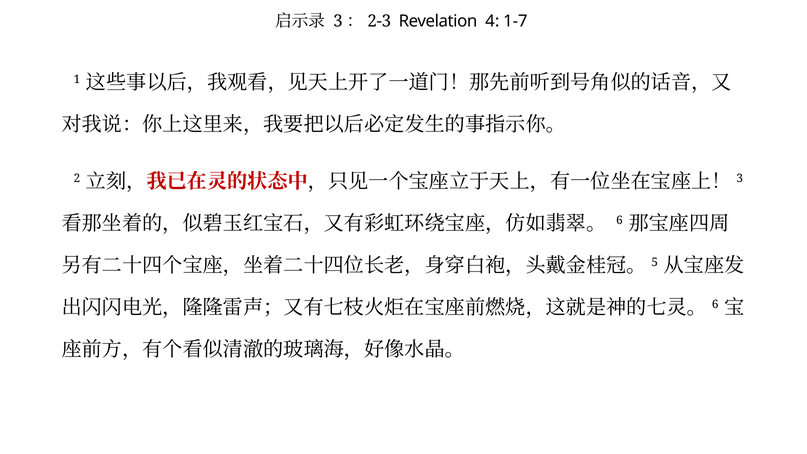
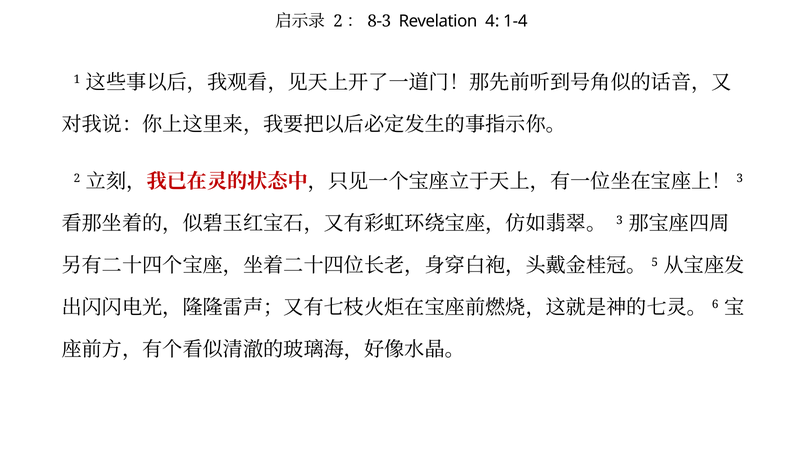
3: 3 -> 2 (338, 21)
2-3: 2-3 -> 8-3 (379, 21)
1-7: 1-7 -> 1-4 (515, 21)
6: 6 -> 3 (619, 220)
